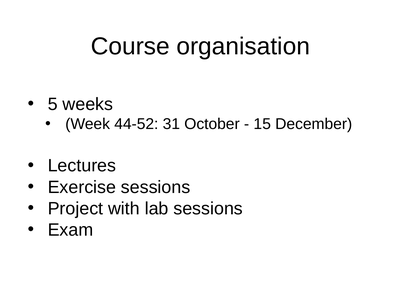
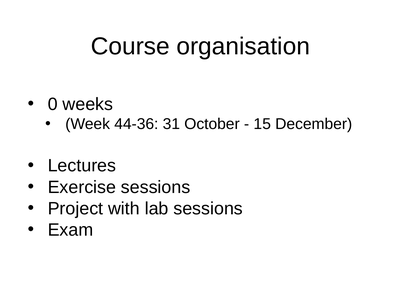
5: 5 -> 0 (53, 104)
44-52: 44-52 -> 44-36 (136, 124)
